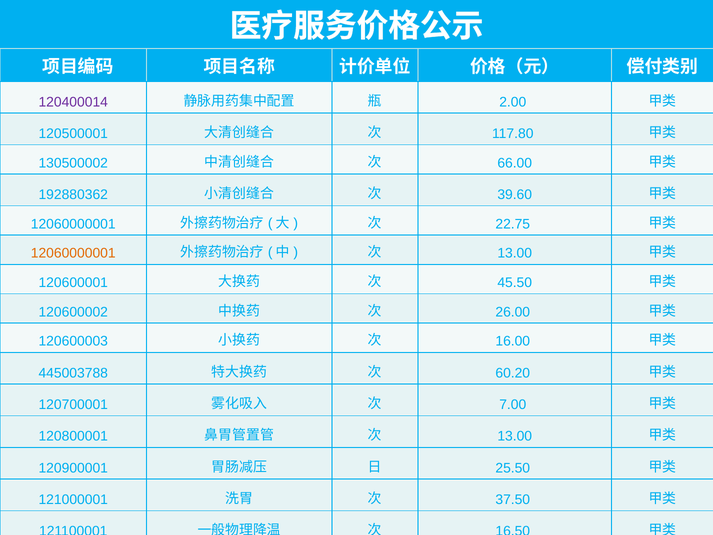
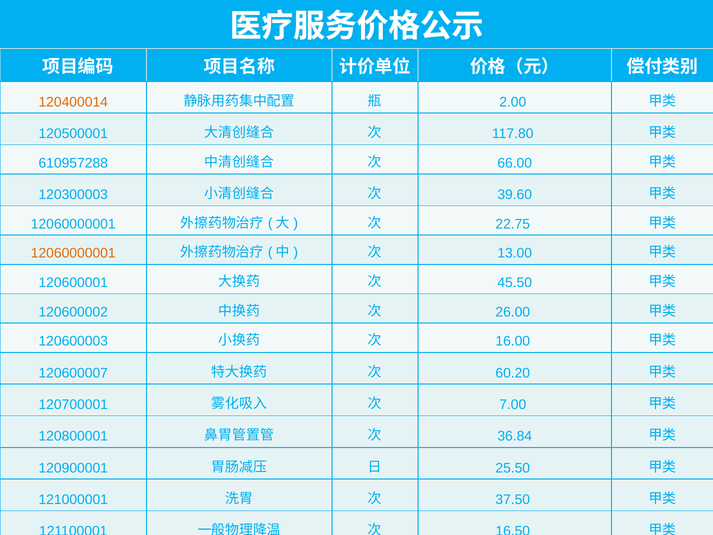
120400014 colour: purple -> orange (73, 102)
130500002: 130500002 -> 610957288 (73, 163)
192880362: 192880362 -> 120300003 (73, 195)
445003788: 445003788 -> 120600007 (73, 373)
13.00: 13.00 -> 36.84 (515, 436)
